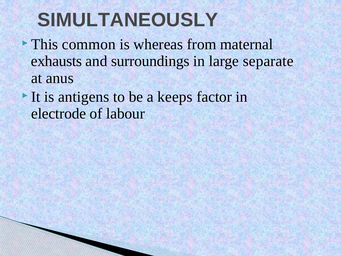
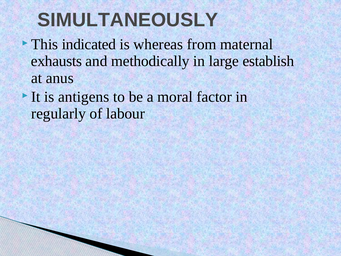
common: common -> indicated (89, 44)
surroundings: surroundings -> methodically (150, 61)
separate: separate -> establish (268, 61)
keeps: keeps -> moral (175, 97)
electrode: electrode -> regularly (59, 114)
